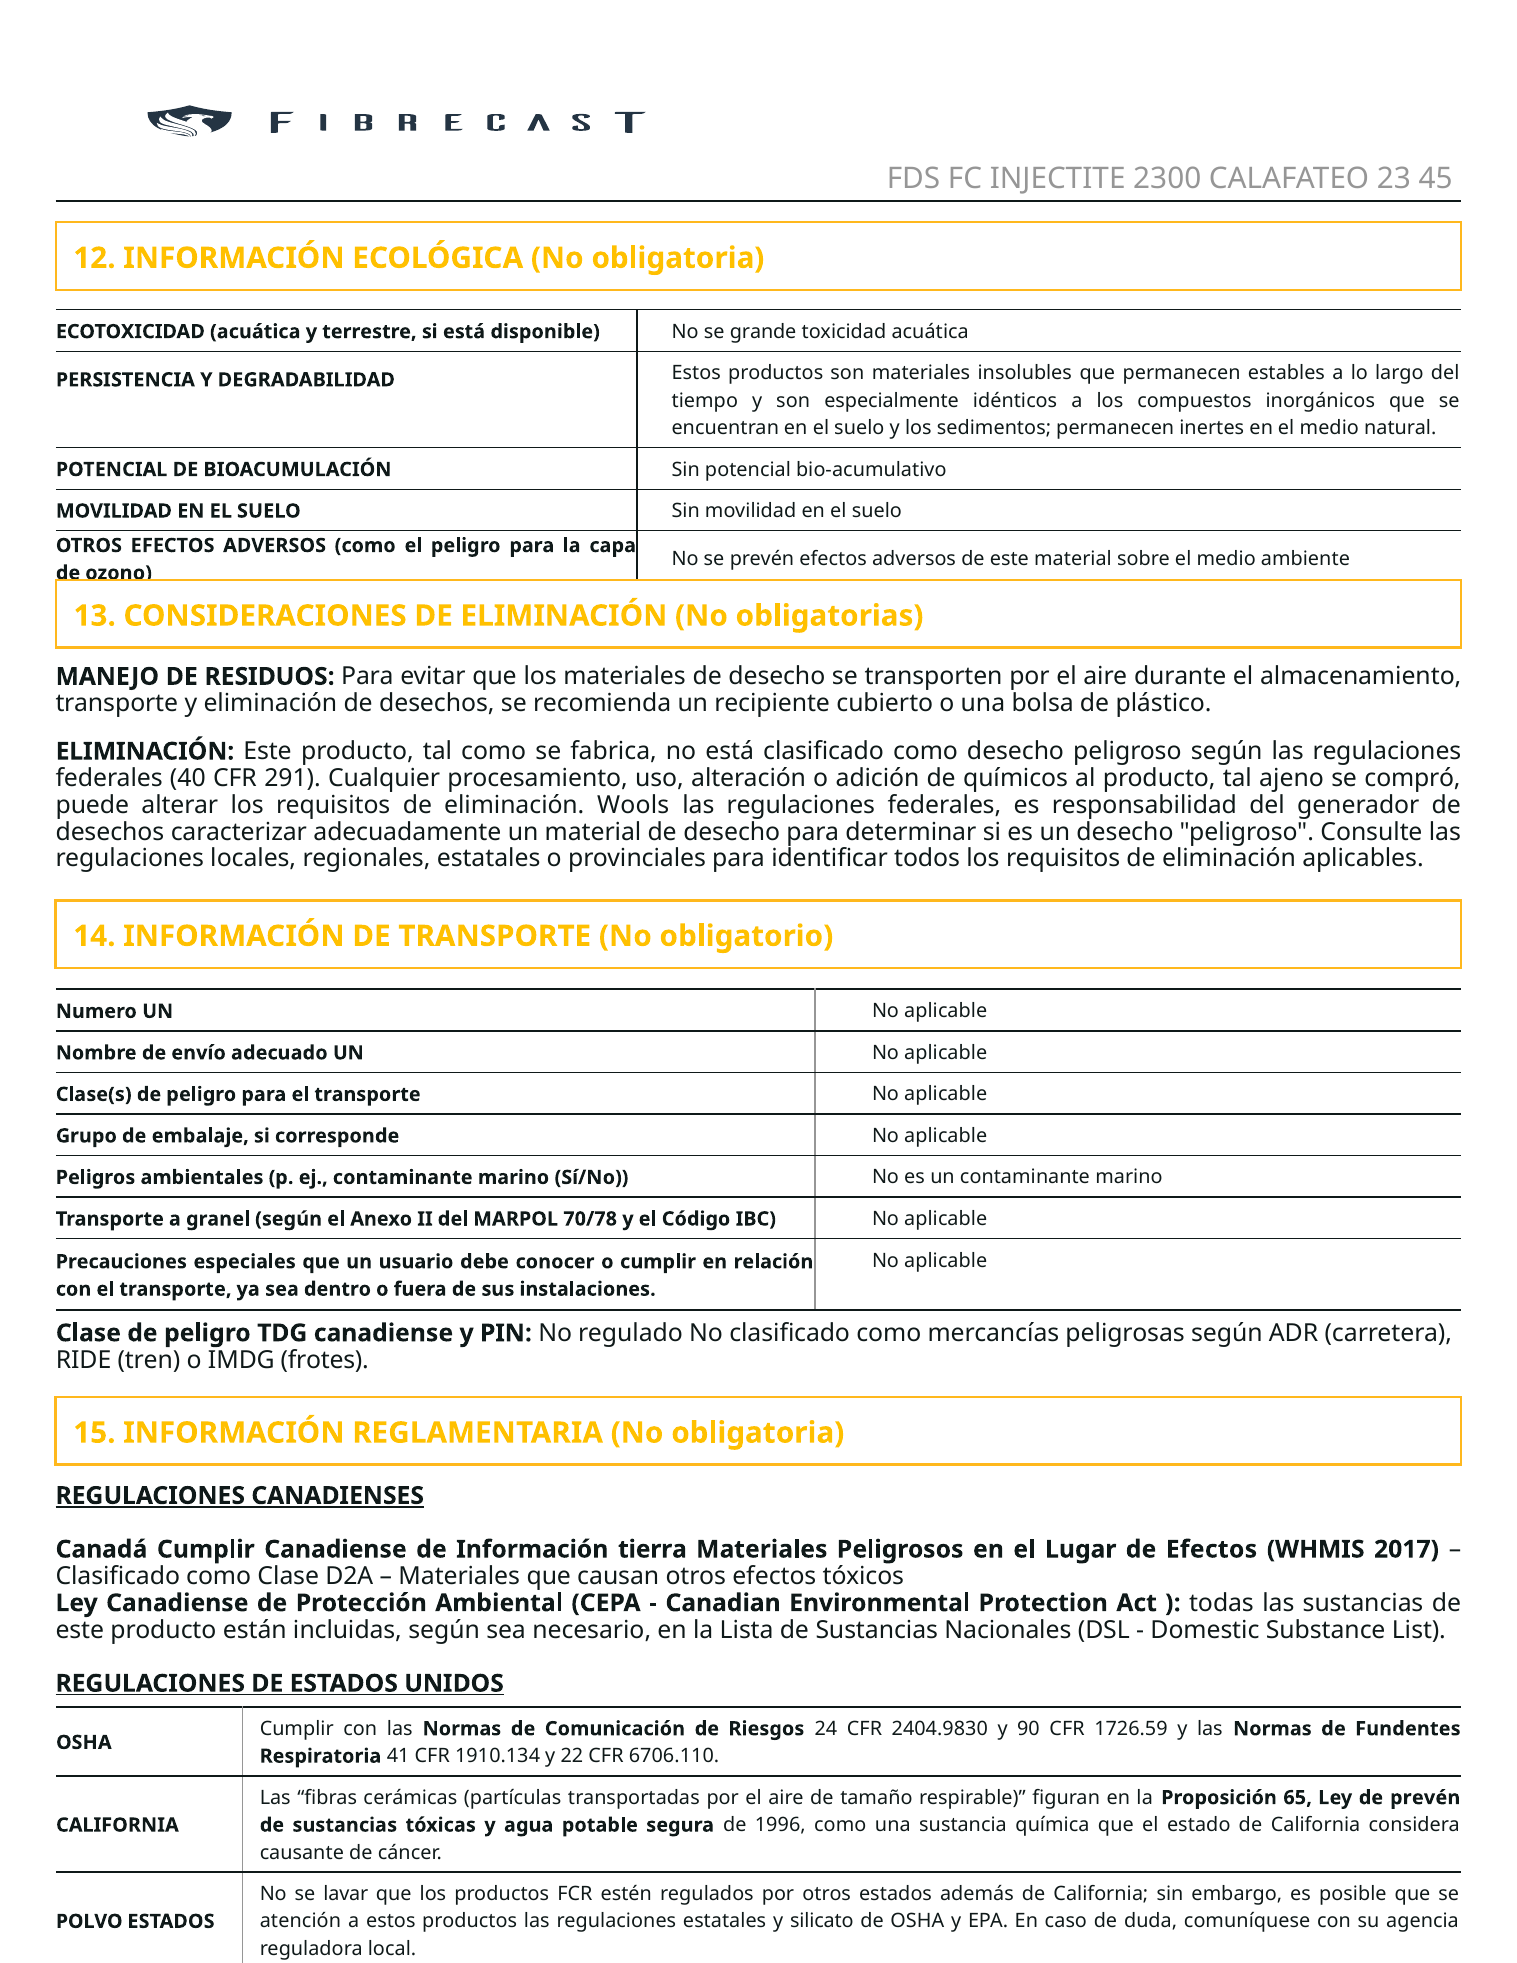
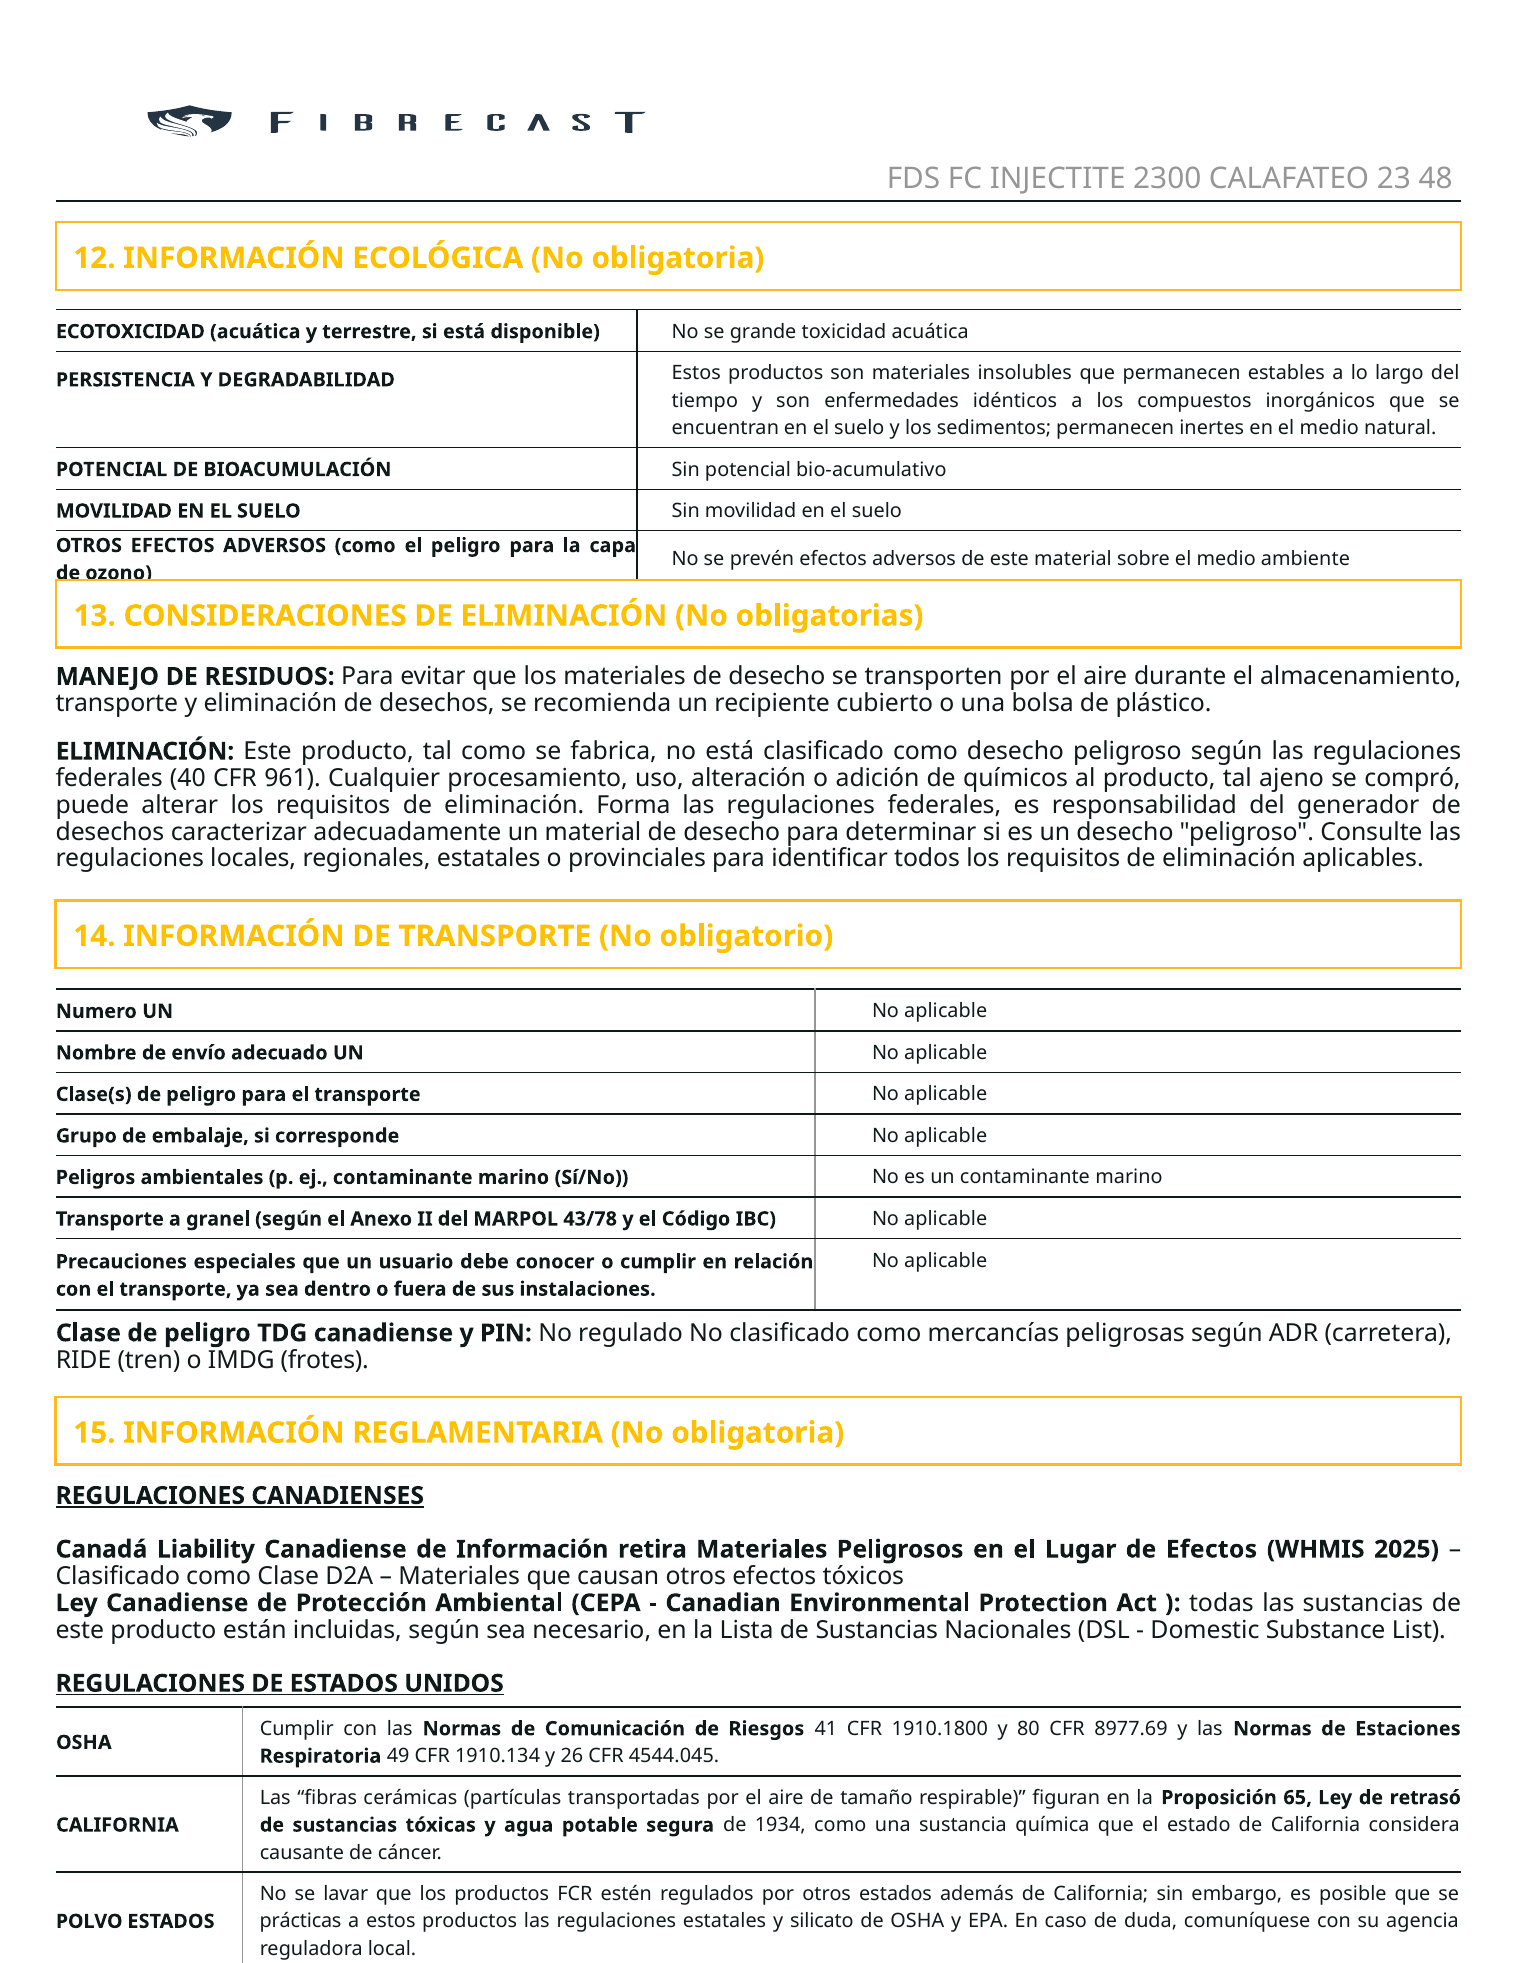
45: 45 -> 48 (1436, 178)
especialmente: especialmente -> enfermedades (892, 401)
291: 291 -> 961 (292, 778)
Wools: Wools -> Forma (633, 805)
70/78: 70/78 -> 43/78 (590, 1219)
Canadá Cumplir: Cumplir -> Liability (206, 1549)
tierra: tierra -> retira (652, 1549)
2017: 2017 -> 2025 (1407, 1549)
24: 24 -> 41 (826, 1729)
2404.9830: 2404.9830 -> 1910.1800 (940, 1729)
90: 90 -> 80 (1028, 1729)
1726.59: 1726.59 -> 8977.69 (1131, 1729)
Fundentes: Fundentes -> Estaciones (1408, 1729)
41: 41 -> 49 (398, 1756)
22: 22 -> 26 (572, 1756)
6706.110: 6706.110 -> 4544.045 (674, 1756)
de prevén: prevén -> retrasó (1425, 1798)
1996: 1996 -> 1934 (780, 1825)
atención: atención -> prácticas (301, 1922)
